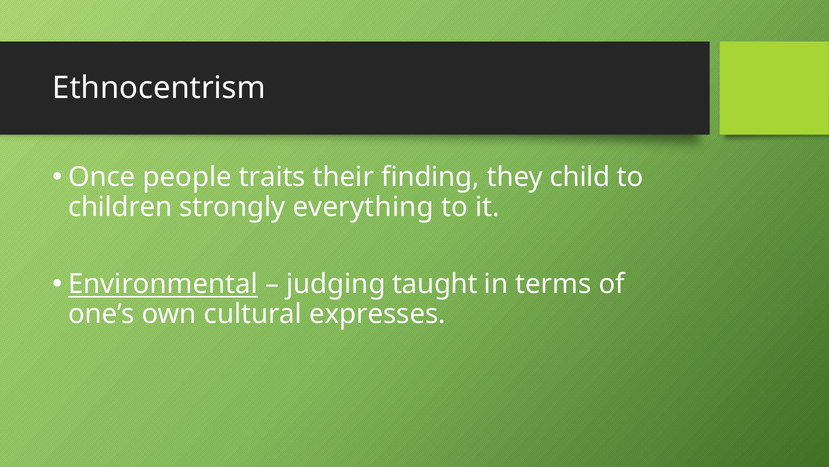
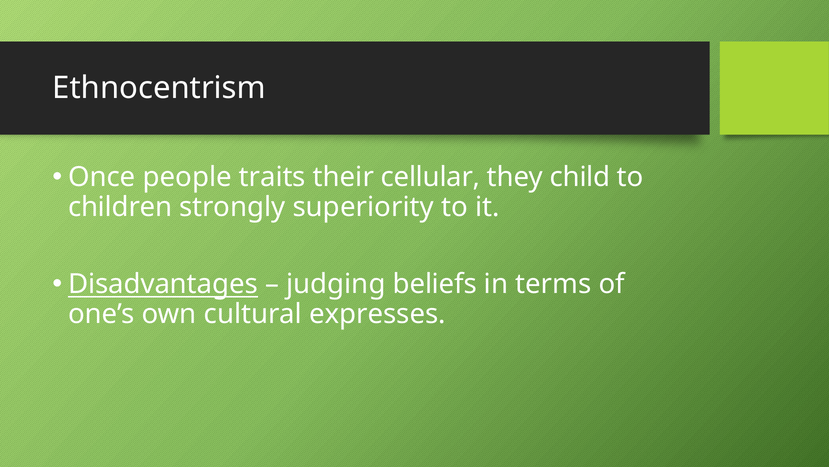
finding: finding -> cellular (431, 177)
everything: everything -> superiority (363, 207)
Environmental: Environmental -> Disadvantages (163, 284)
taught: taught -> beliefs (435, 284)
